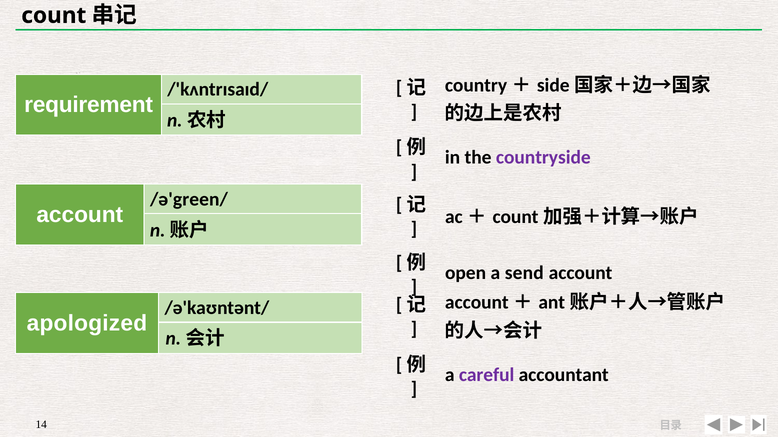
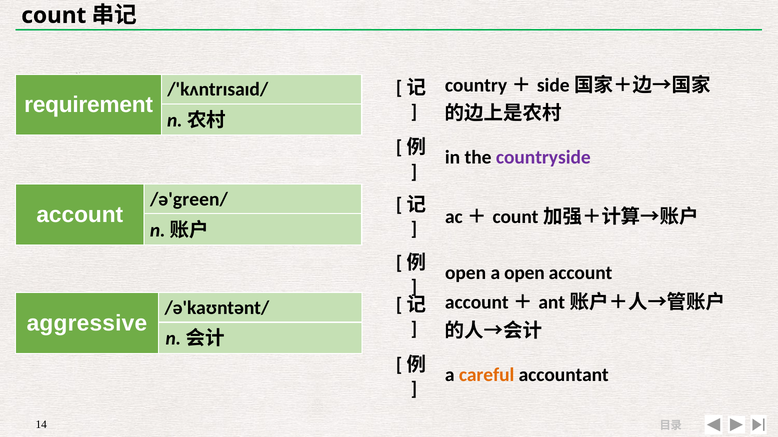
a send: send -> open (524, 273)
apologized: apologized -> aggressive (87, 324)
careful colour: purple -> orange (487, 375)
